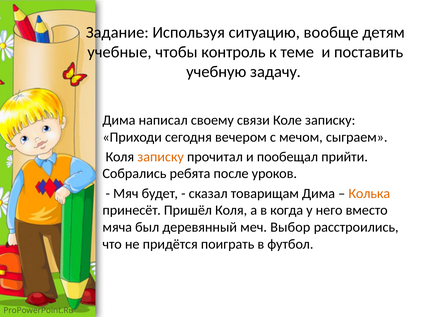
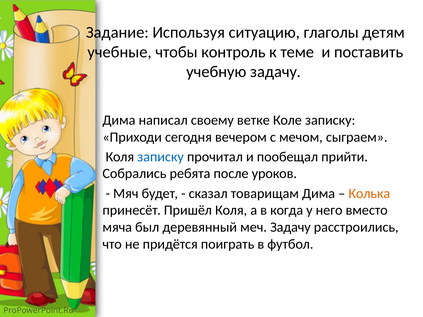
вообще: вообще -> глаголы (331, 32)
связи: связи -> ветке (253, 120)
записку colour: orange -> blue (161, 157)
меч Выбор: Выбор -> Задачу (290, 227)
